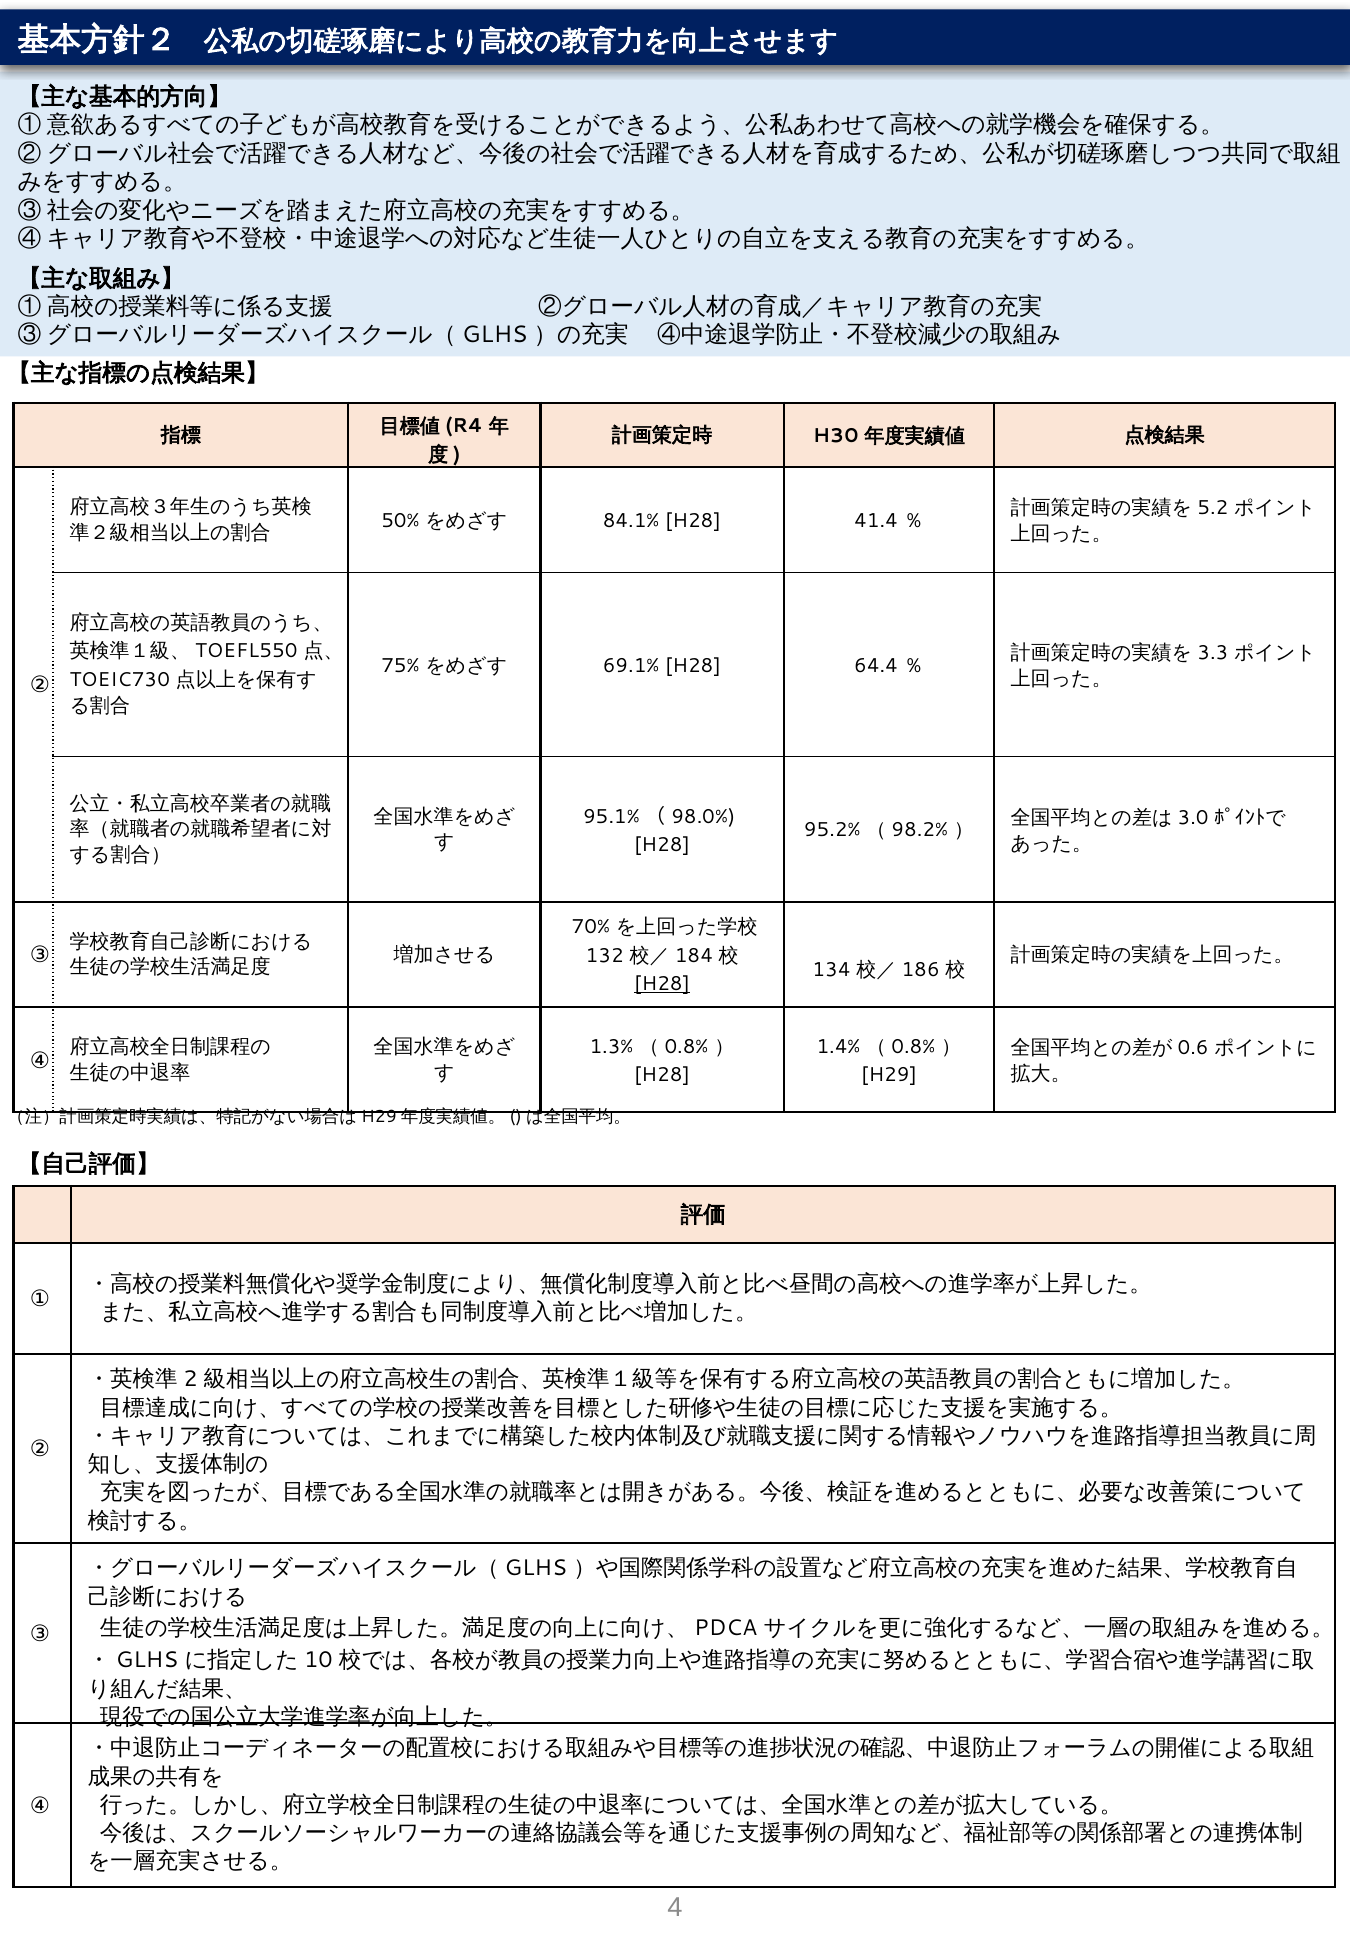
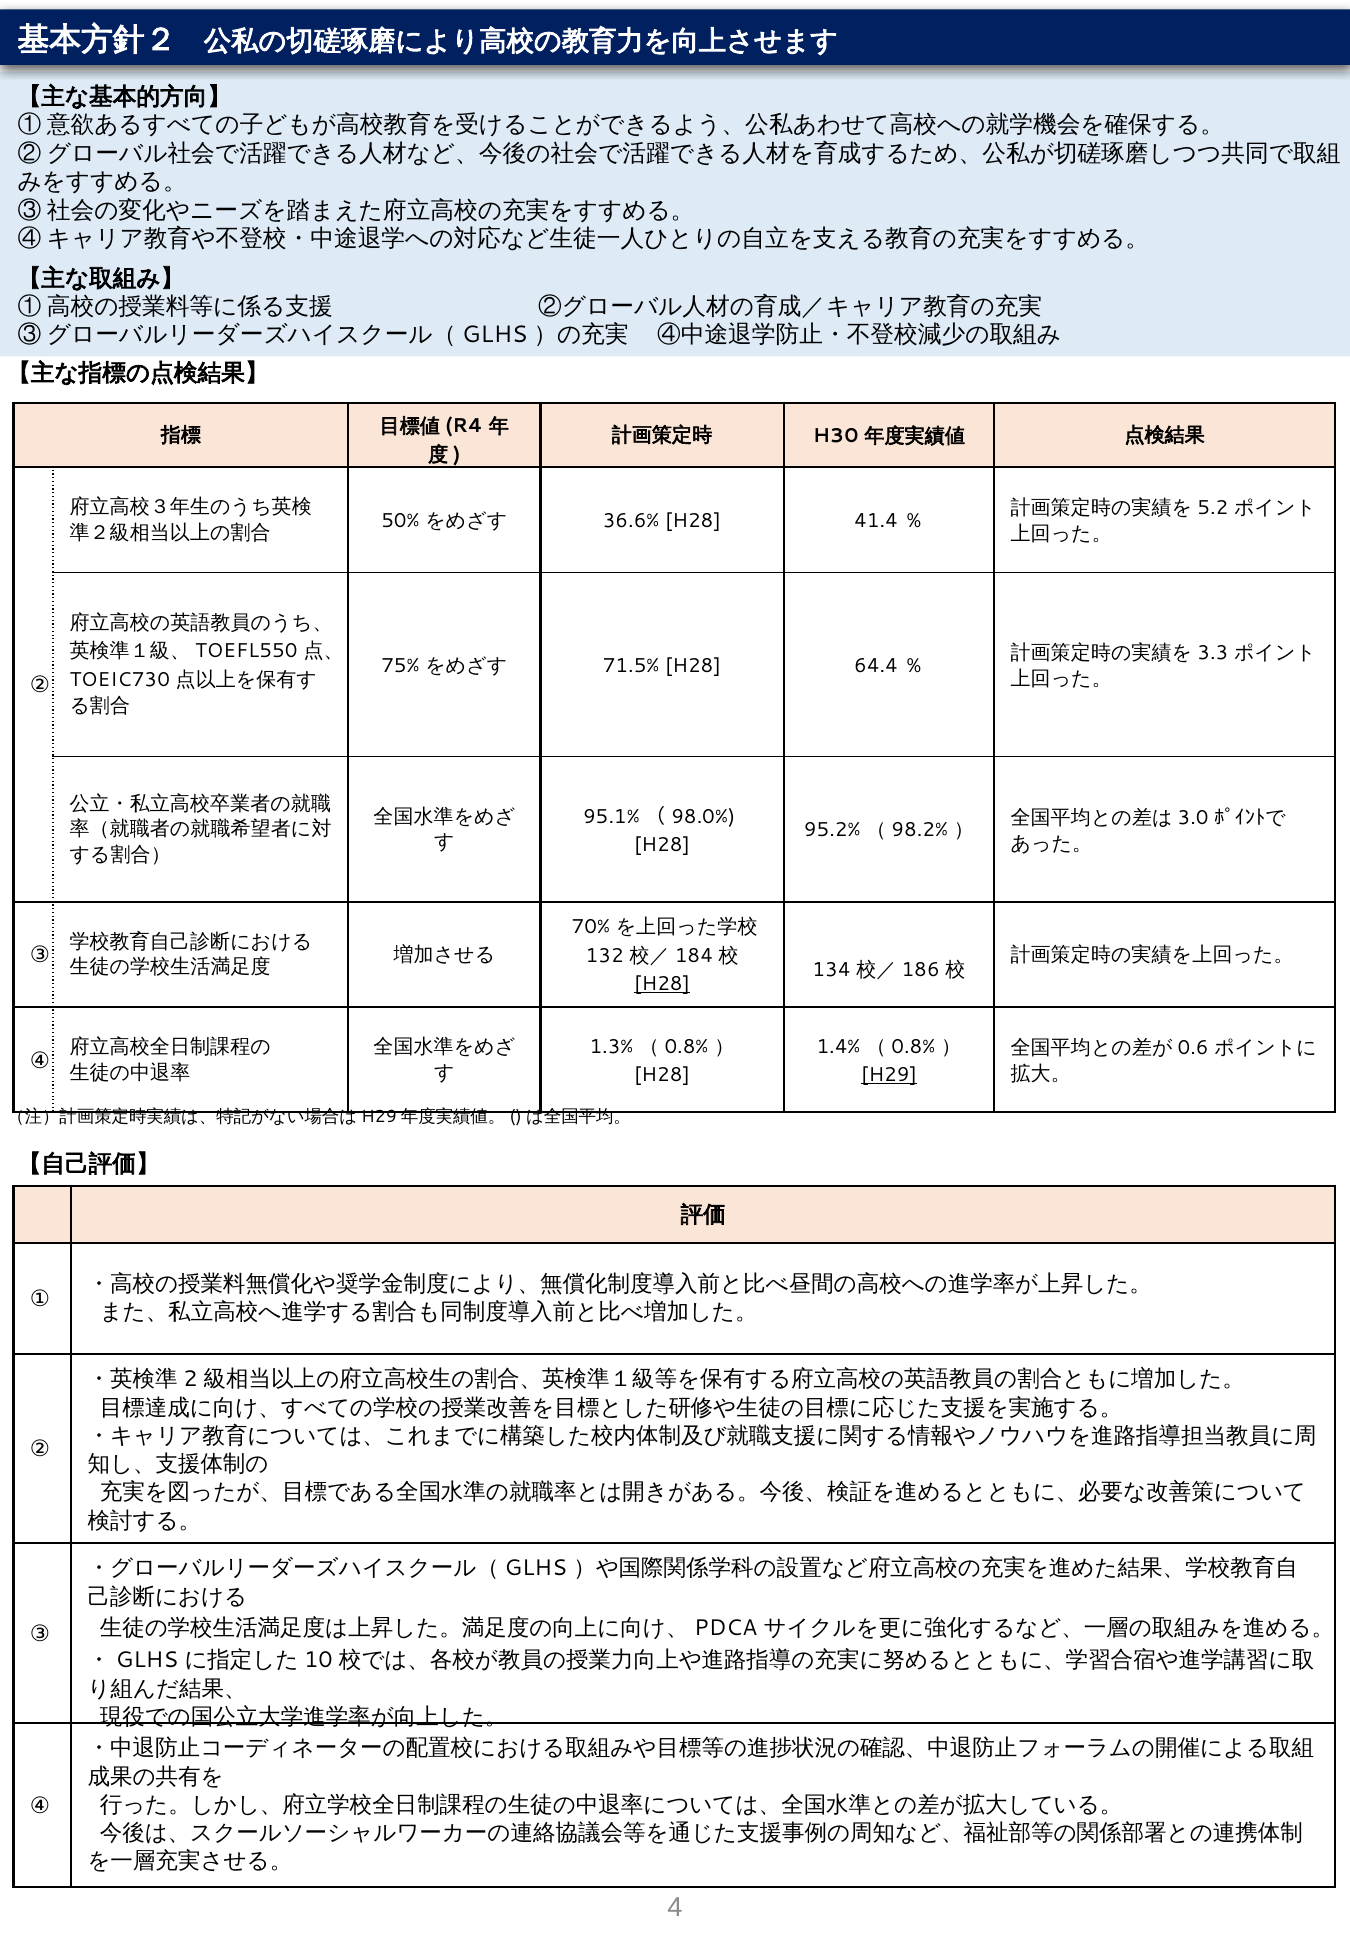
84.1%: 84.1% -> 36.6% (631, 521)
69.1%: 69.1% -> 71.5% (631, 666)
H29 underline: none -> present (889, 1075)
